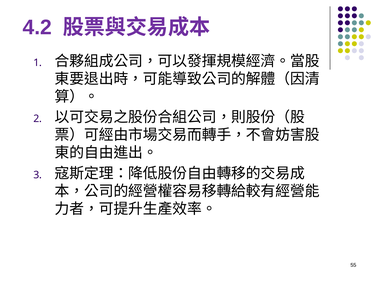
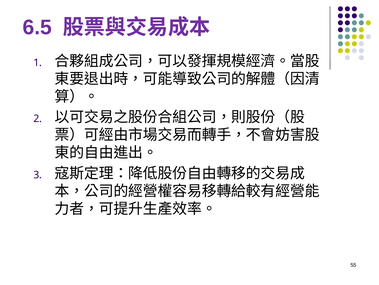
4.2: 4.2 -> 6.5 (37, 27)
